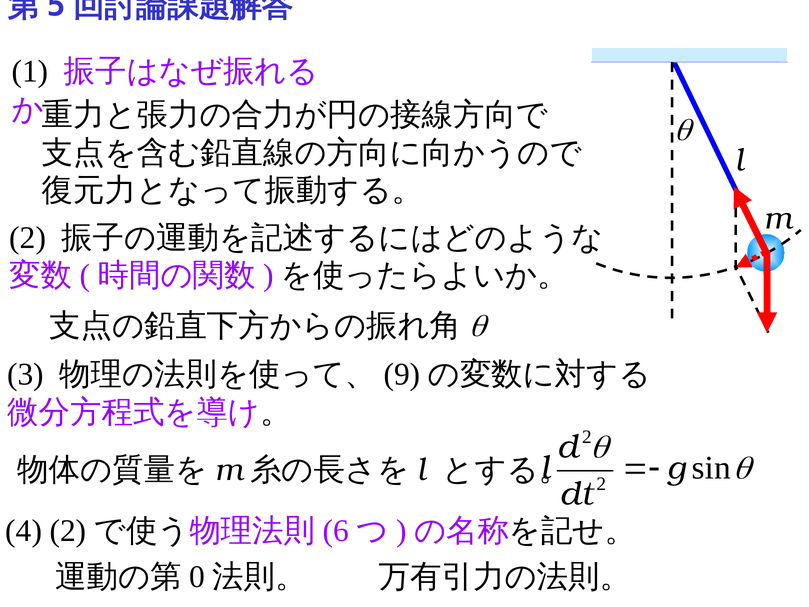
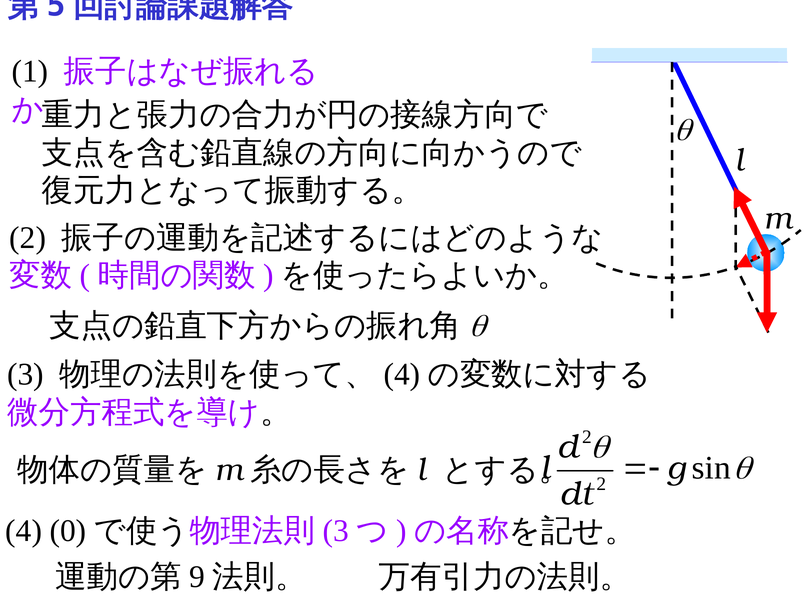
9: 9 -> 4 (402, 374)
4 2: 2 -> 0 (68, 531)
6: 6 -> 3 (336, 531)
0: 0 -> 9 (197, 577)
